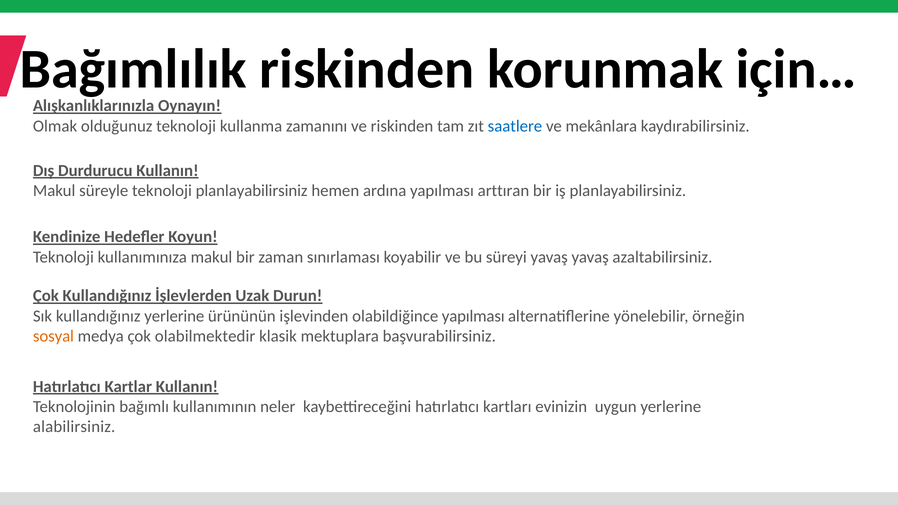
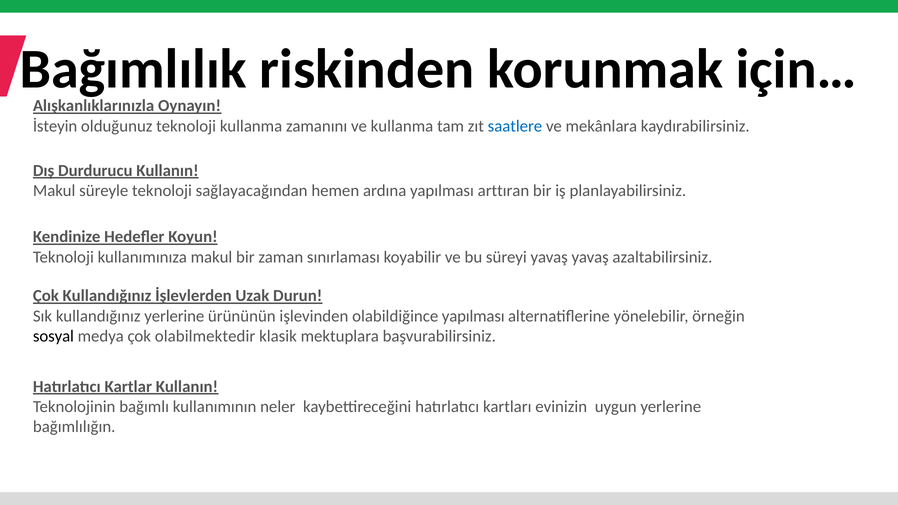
Olmak: Olmak -> İsteyin (55, 126)
ve riskinden: riskinden -> kullanma (402, 126)
teknoloji planlayabilirsiniz: planlayabilirsiniz -> sağlayacağından (252, 191)
sosyal colour: orange -> black (53, 336)
alabilirsiniz: alabilirsiniz -> bağımlılığın (74, 427)
